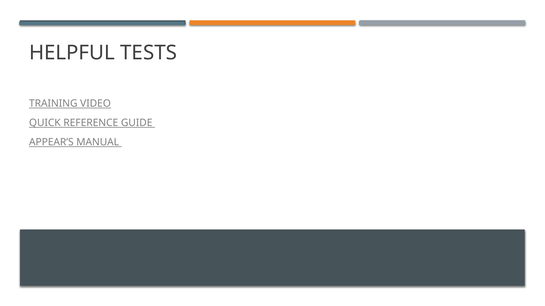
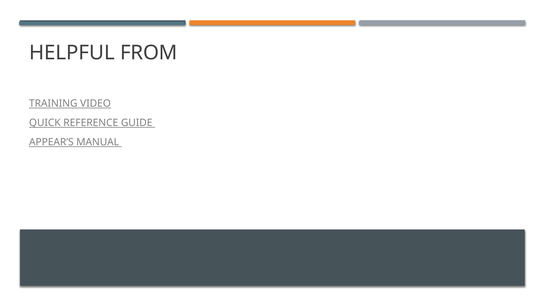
TESTS: TESTS -> FROM (149, 53)
